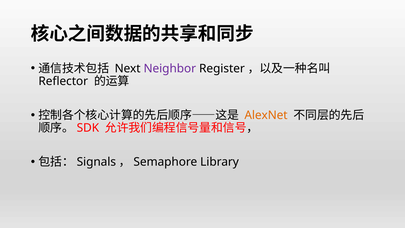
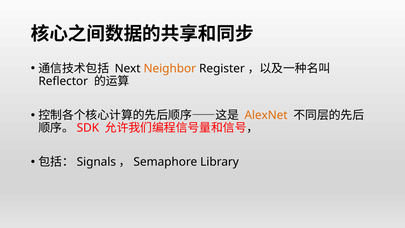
Neighbor colour: purple -> orange (170, 68)
